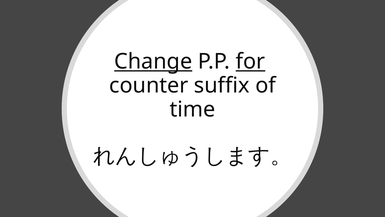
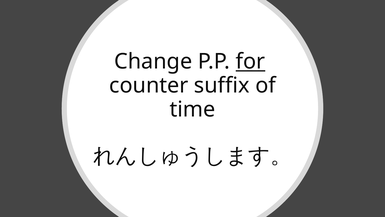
Change underline: present -> none (153, 61)
